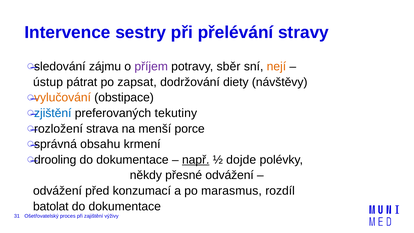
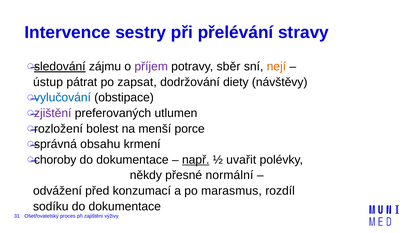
sledování underline: none -> present (60, 67)
vylučování colour: orange -> blue (62, 98)
zjištění colour: blue -> purple (53, 113)
tekutiny: tekutiny -> utlumen (176, 113)
strava: strava -> bolest (102, 129)
drooling: drooling -> choroby (55, 160)
dojde: dojde -> uvařit (241, 160)
přesné odvážení: odvážení -> normální (229, 175)
batolat: batolat -> sodíku (51, 206)
